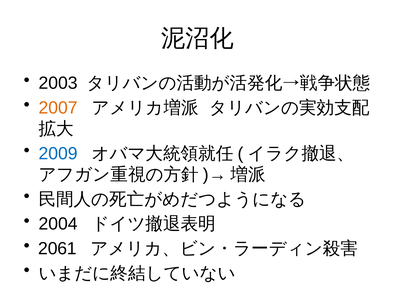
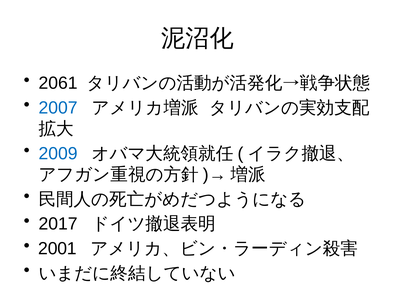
2003: 2003 -> 2061 (58, 83)
2007 colour: orange -> blue (58, 107)
2004: 2004 -> 2017 (58, 223)
2061: 2061 -> 2001 (57, 248)
